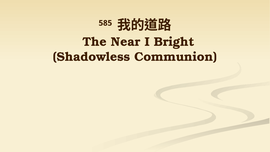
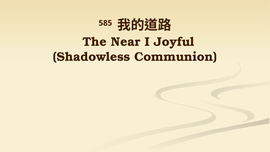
Bright: Bright -> Joyful (174, 42)
